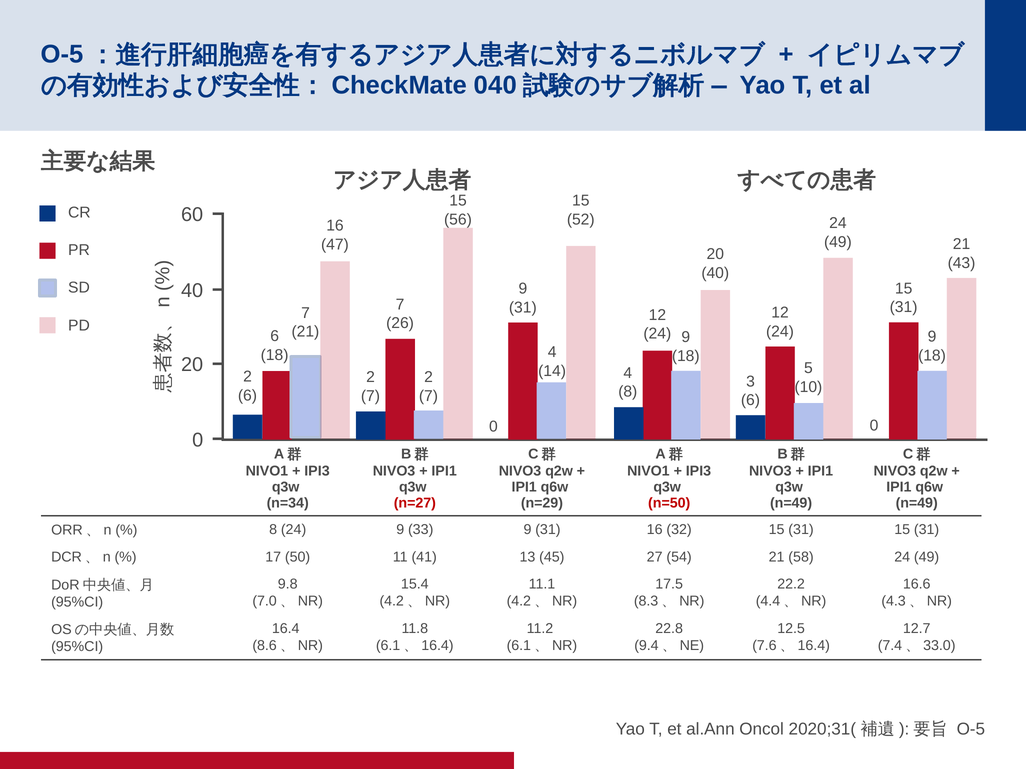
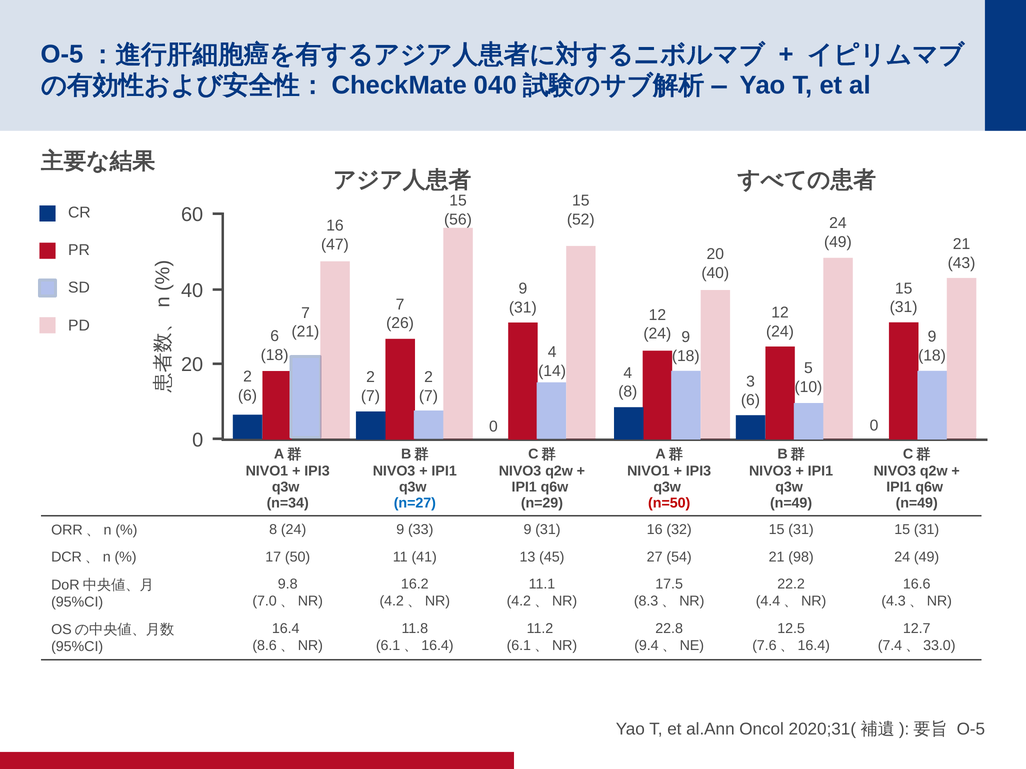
n=27 colour: red -> blue (415, 503)
58: 58 -> 98 (801, 557)
15.4: 15.4 -> 16.2 (415, 584)
